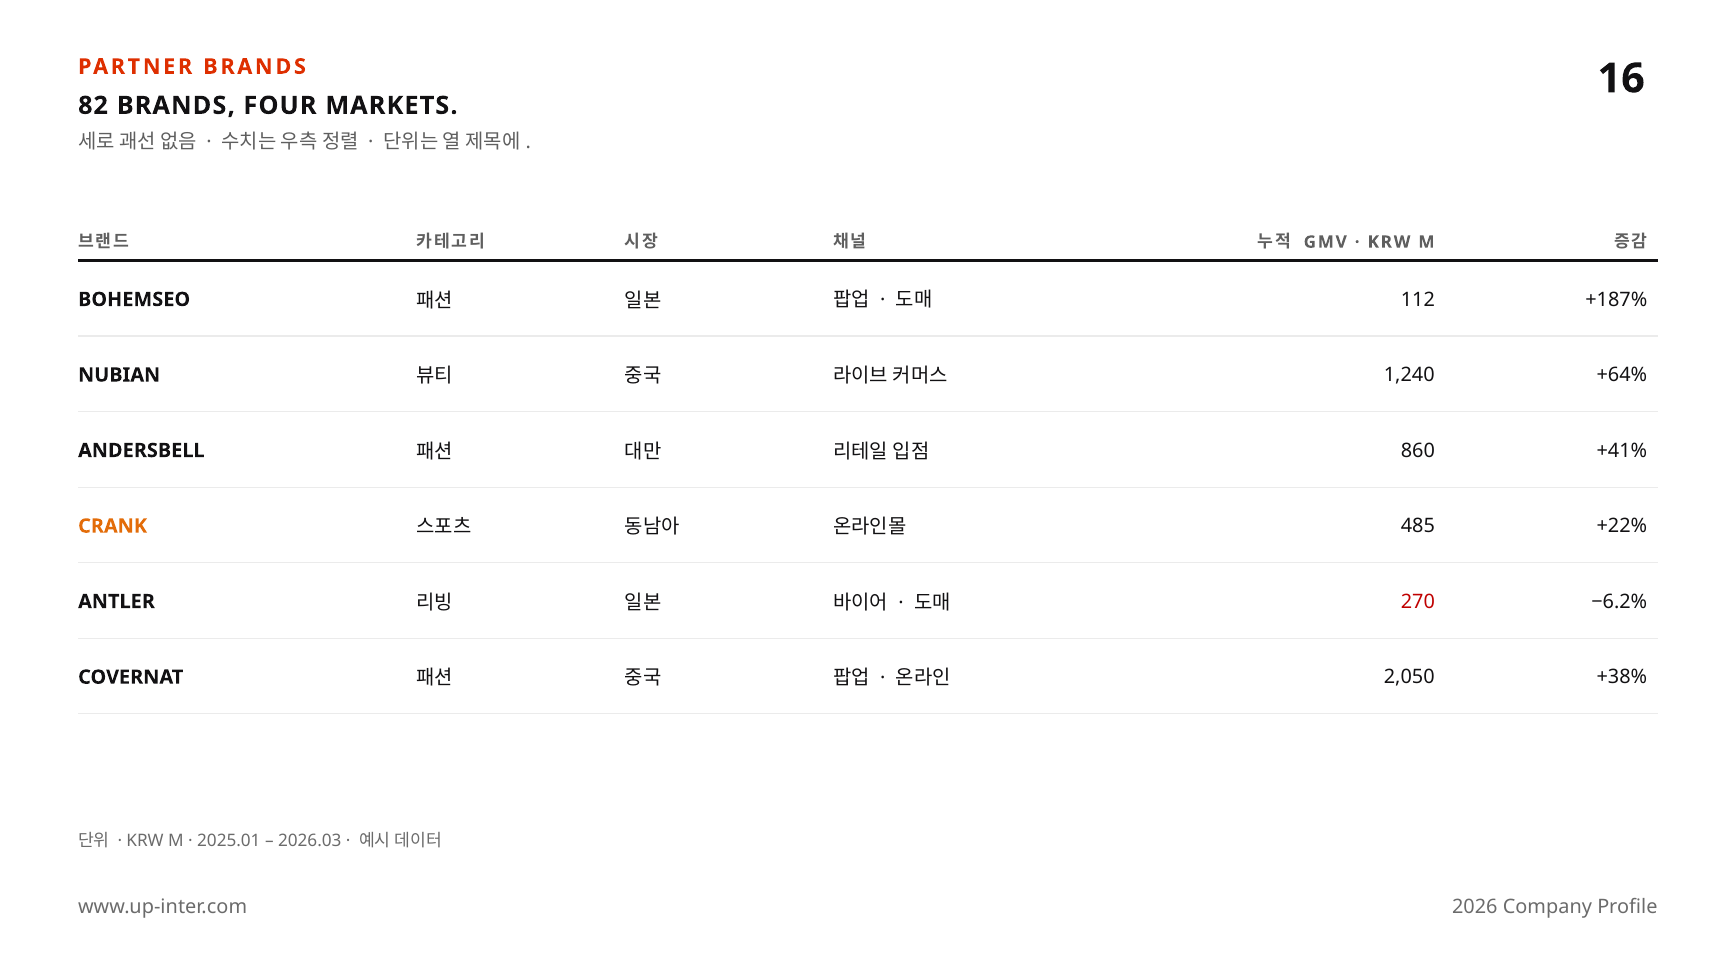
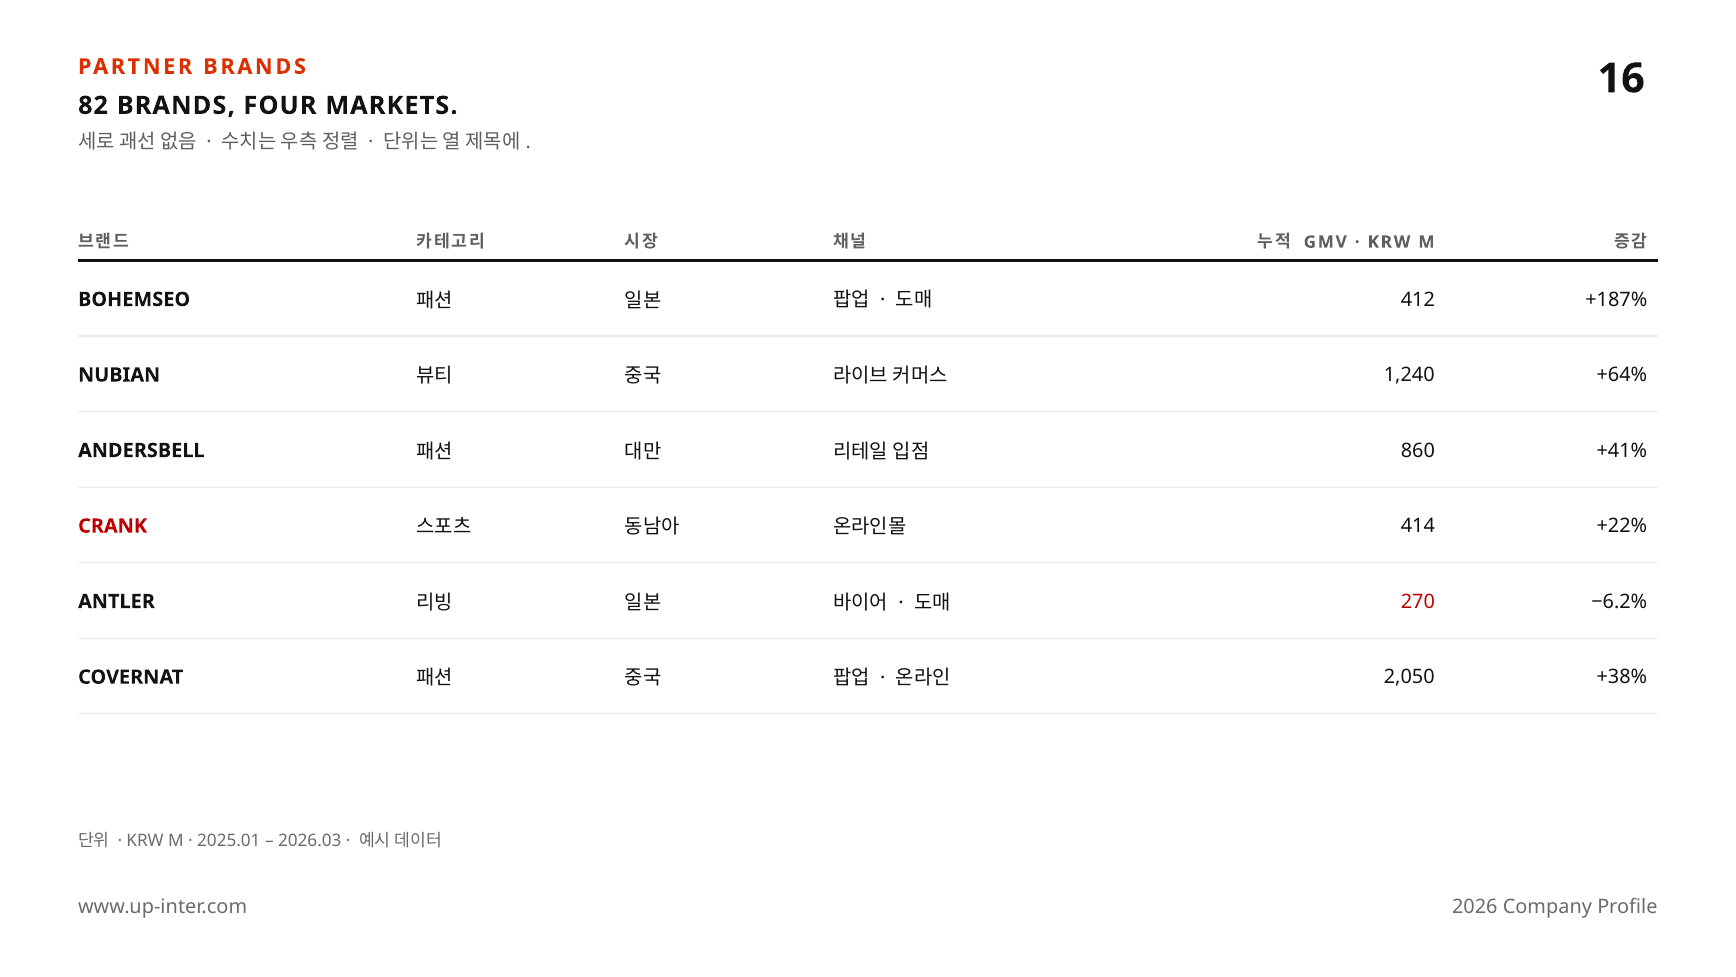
112: 112 -> 412 (1418, 299)
CRANK colour: orange -> red (113, 526)
485: 485 -> 414 (1418, 526)
